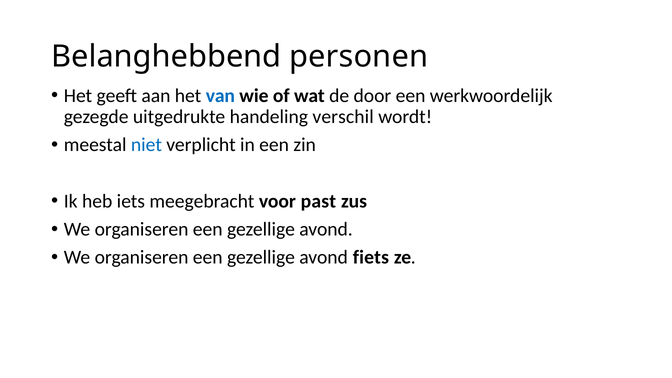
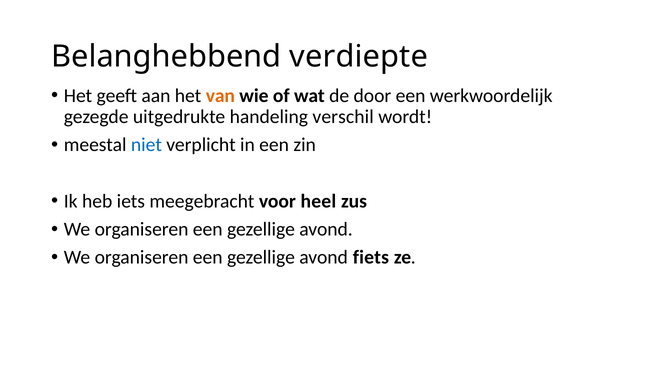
personen: personen -> verdiepte (359, 56)
van colour: blue -> orange (220, 96)
past: past -> heel (318, 201)
